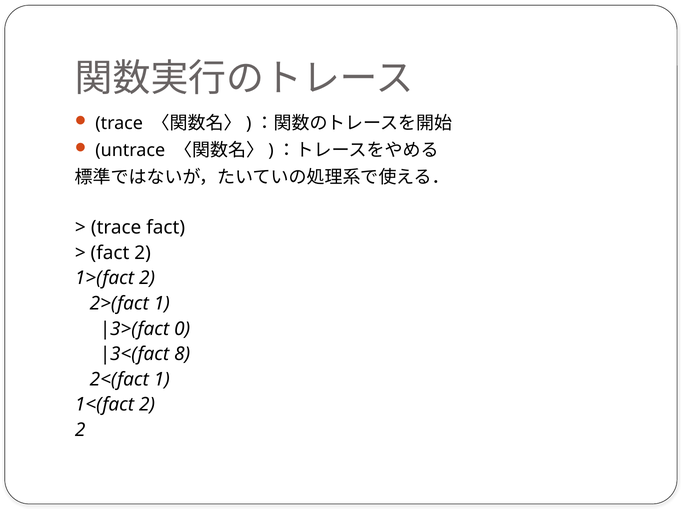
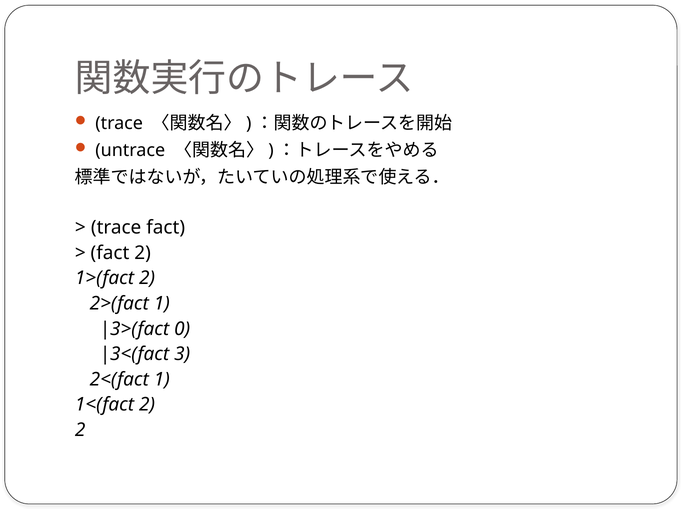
8: 8 -> 3 (182, 354)
